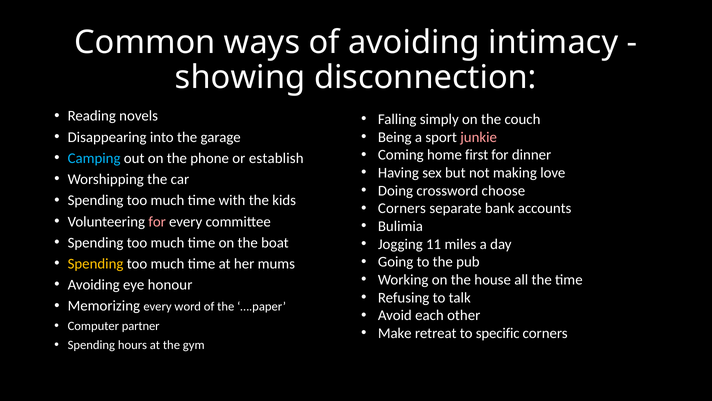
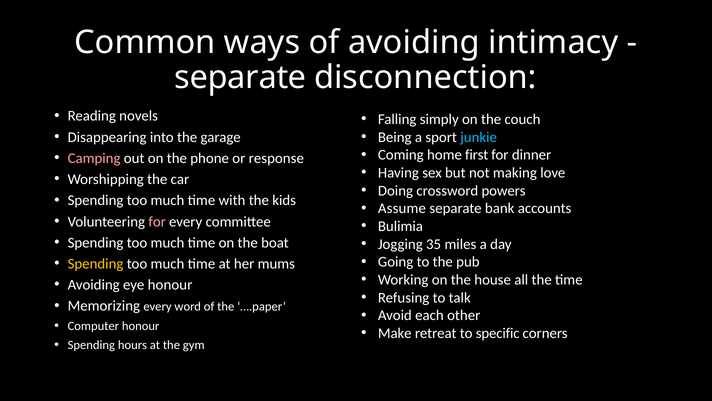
showing: showing -> separate (240, 77)
junkie colour: pink -> light blue (479, 137)
Camping colour: light blue -> pink (94, 158)
establish: establish -> response (276, 158)
choose: choose -> powers (504, 190)
Corners: Corners -> Assume (402, 208)
11: 11 -> 35 (434, 244)
Computer partner: partner -> honour (141, 326)
